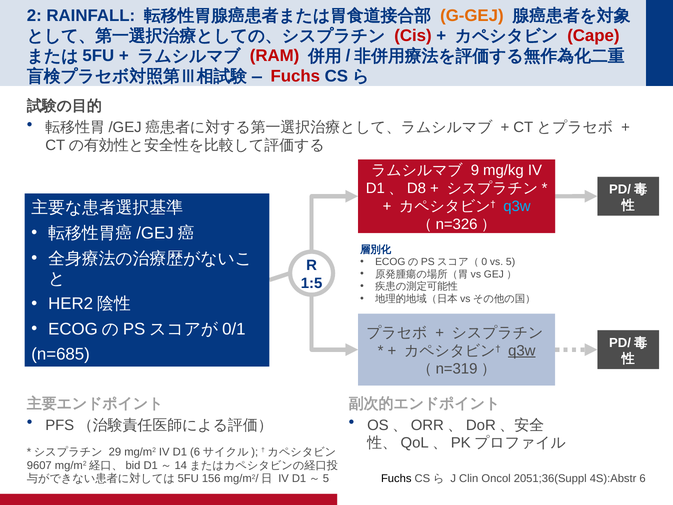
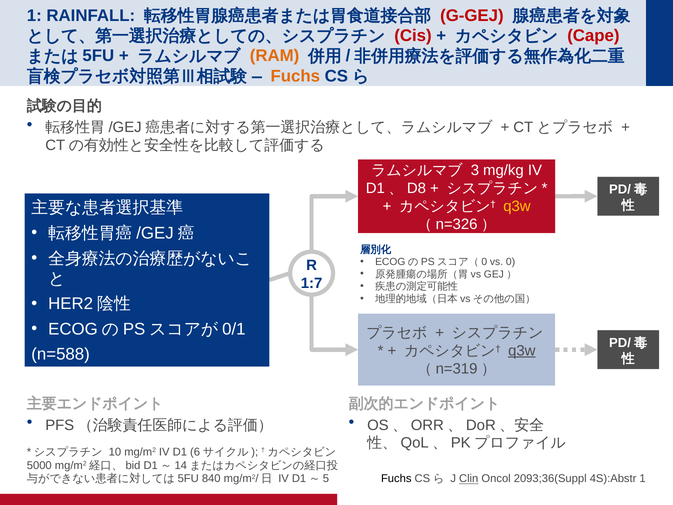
2: 2 -> 1 (34, 16)
G-GEJ colour: orange -> red (472, 16)
RAM colour: red -> orange (275, 56)
Fuchs colour: red -> orange (295, 76)
9: 9 -> 3 (475, 170)
q3w colour: light blue -> yellow (517, 206)
5: 5 -> 0 (511, 262)
1:5: 1:5 -> 1:7 (312, 283)
n=685: n=685 -> n=588 (61, 354)
29: 29 -> 10 (115, 452)
9607: 9607 -> 5000 (39, 465)
156: 156 -> 840 (211, 479)
Clin underline: none -> present (469, 479)
2051;36(Suppl: 2051;36(Suppl -> 2093;36(Suppl (550, 479)
4S):Abstr 6: 6 -> 1 (643, 479)
